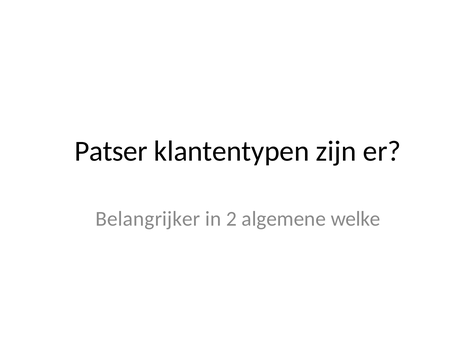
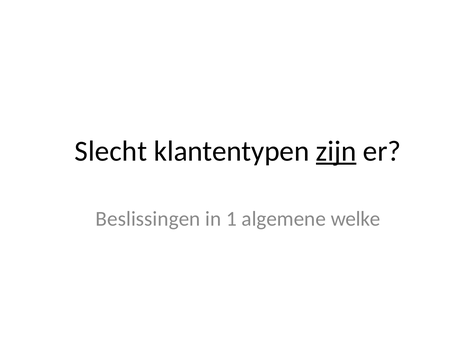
Patser: Patser -> Slecht (111, 151)
zijn underline: none -> present (336, 151)
Belangrijker: Belangrijker -> Beslissingen (148, 219)
2: 2 -> 1 (231, 219)
